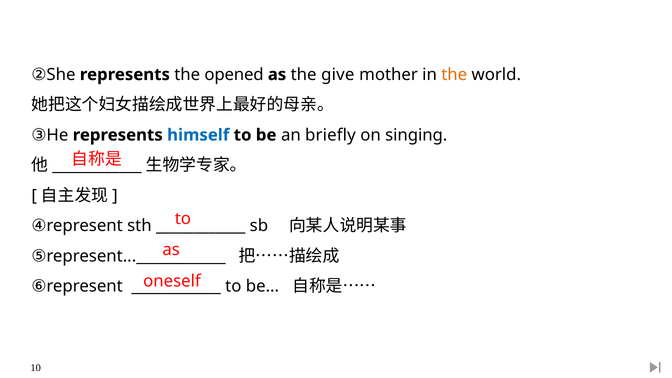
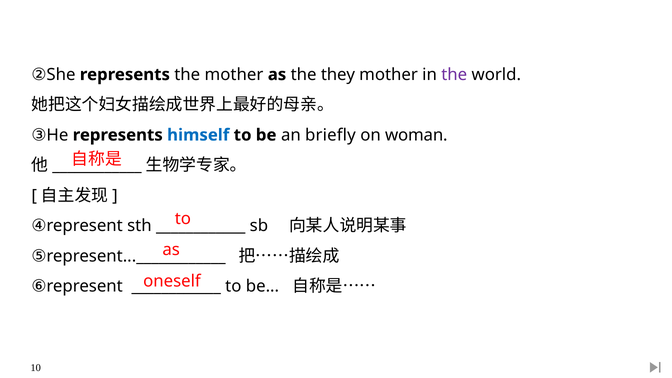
the opened: opened -> mother (234, 75)
give: give -> they (338, 75)
the colour: orange -> purple (454, 75)
singing: singing -> woman (416, 135)
